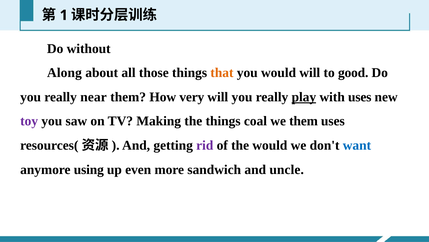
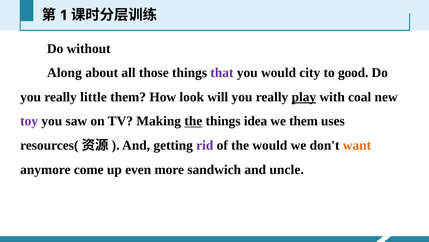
that colour: orange -> purple (222, 73)
would will: will -> city (310, 73)
near: near -> little (93, 97)
very: very -> look (192, 97)
with uses: uses -> coal (360, 97)
the underline: none -> present (193, 121)
coal: coal -> idea (256, 121)
want colour: blue -> orange (357, 145)
using: using -> come (89, 169)
